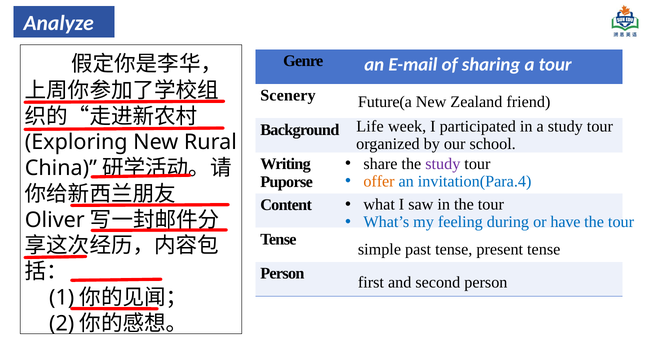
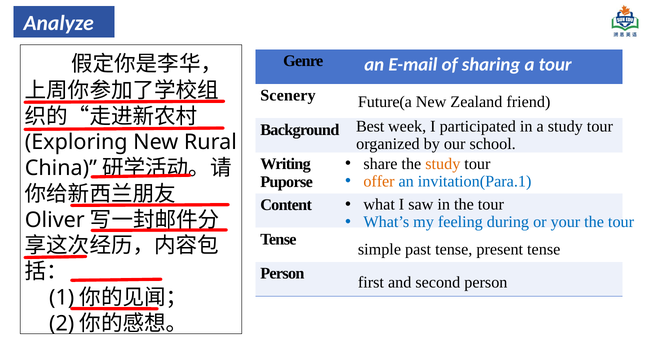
Life: Life -> Best (370, 126)
study colour: purple -> orange (443, 164)
invitation(Para.4: invitation(Para.4 -> invitation(Para.1 (475, 181)
have: have -> your (565, 222)
